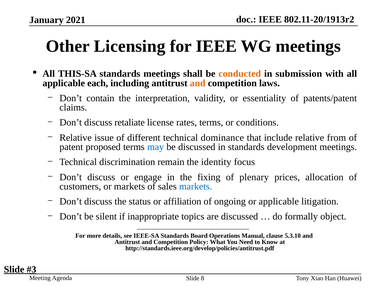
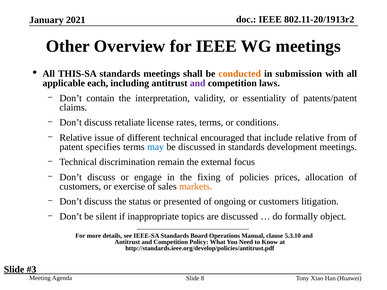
Licensing: Licensing -> Overview (130, 46)
and colour: orange -> purple (198, 83)
dominance: dominance -> encouraged (222, 138)
proposed: proposed -> specifies (103, 147)
identity: identity -> external (216, 162)
plenary: plenary -> policies (254, 177)
or markets: markets -> exercise (130, 187)
markets colour: blue -> orange (196, 187)
affiliation: affiliation -> presented (182, 202)
or applicable: applicable -> customers (279, 202)
